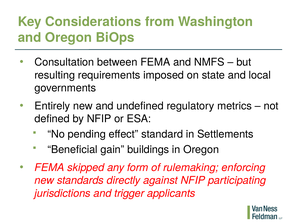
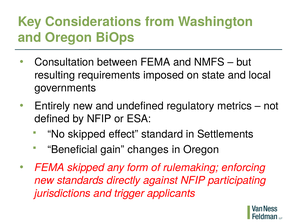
No pending: pending -> skipped (87, 134)
buildings: buildings -> changes (148, 149)
